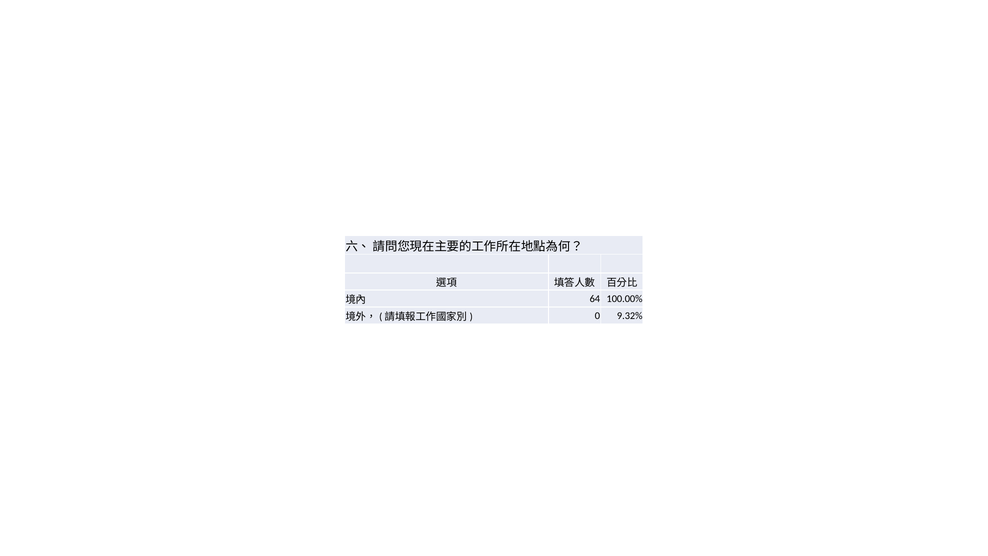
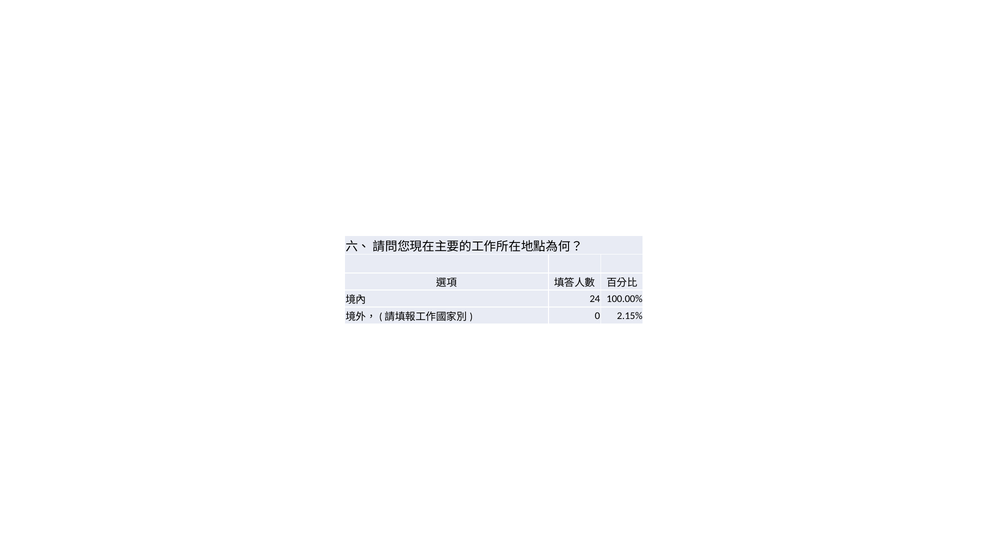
64: 64 -> 24 (595, 299)
9.32%: 9.32% -> 2.15% (630, 316)
